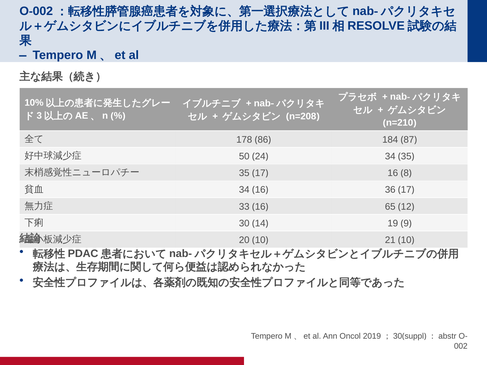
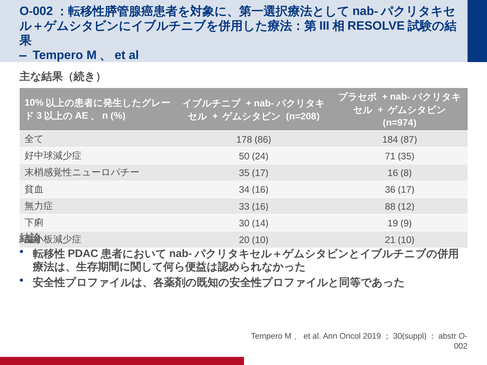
n=210: n=210 -> n=974 (400, 123)
34: 34 -> 71 (390, 156)
65: 65 -> 88 (390, 207)
